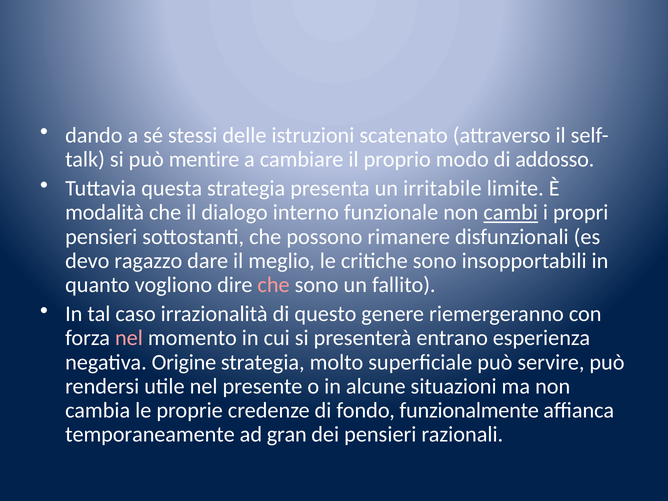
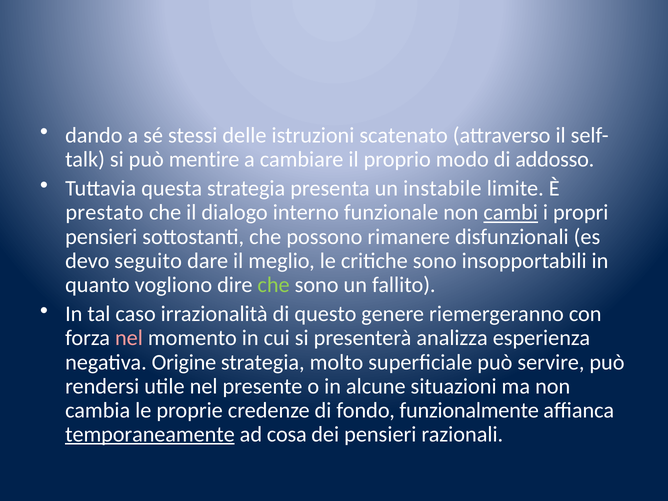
irritabile: irritabile -> instabile (442, 189)
modalità: modalità -> prestato (104, 213)
ragazzo: ragazzo -> seguito (148, 261)
che colour: pink -> light green (274, 285)
entrano: entrano -> analizza (452, 338)
temporaneamente underline: none -> present (150, 434)
gran: gran -> cosa (287, 434)
